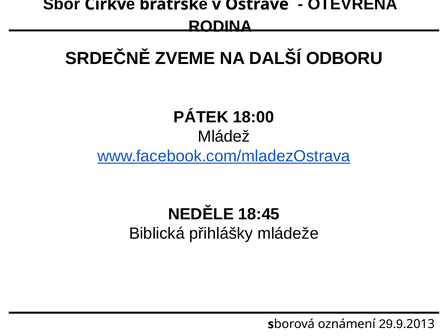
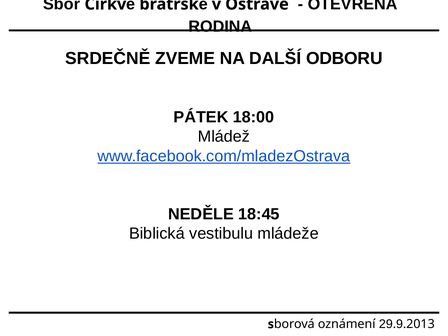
přihlášky: přihlášky -> vestibulu (221, 234)
